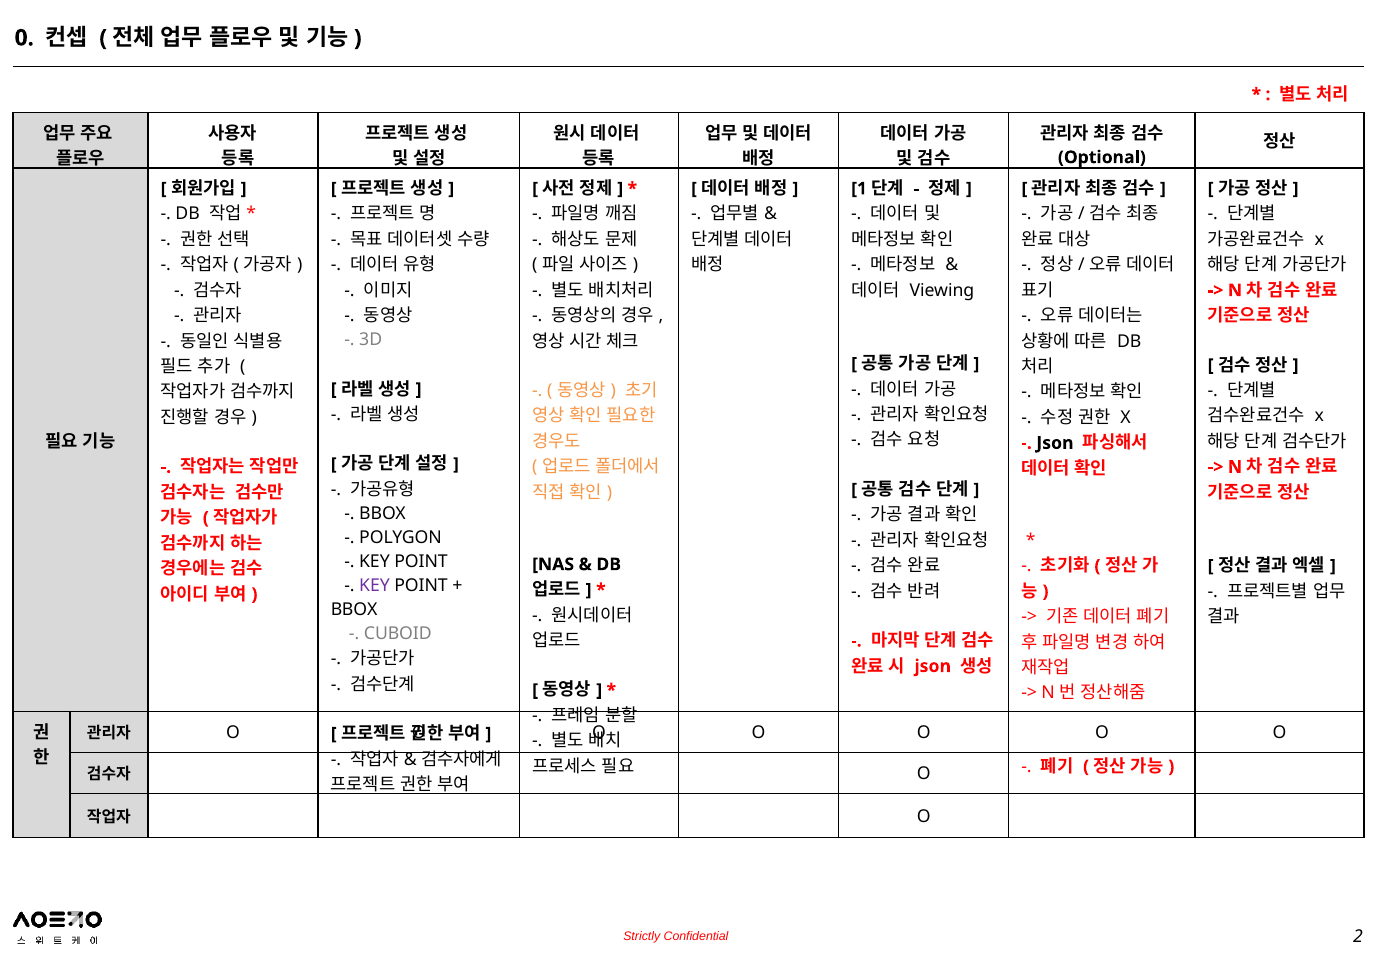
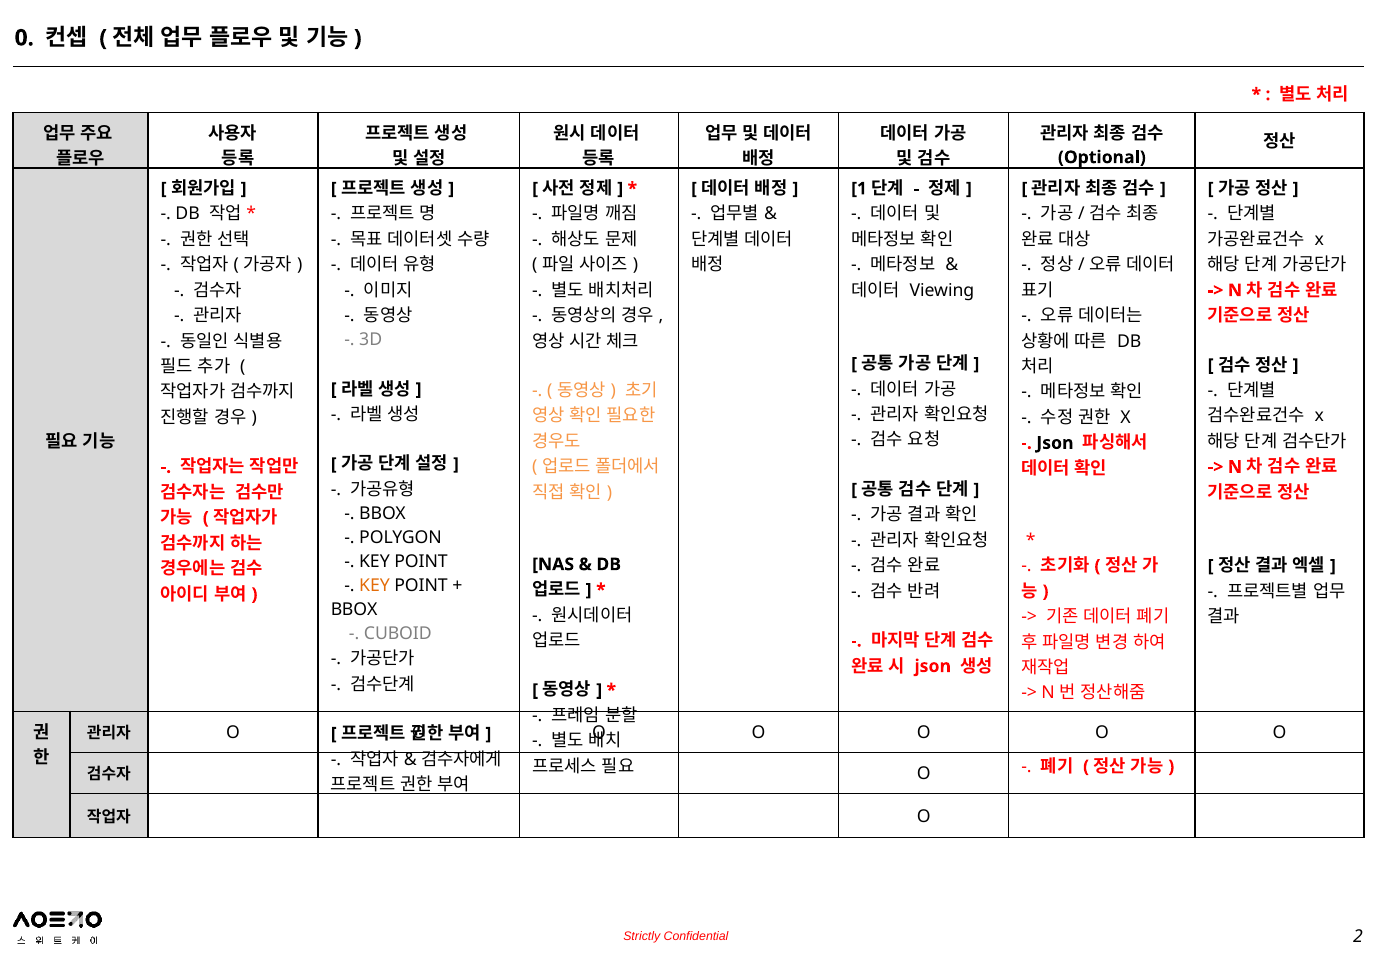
KEY colour: purple -> orange (375, 585)
